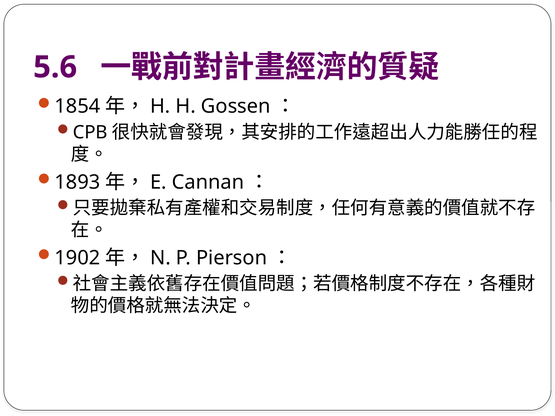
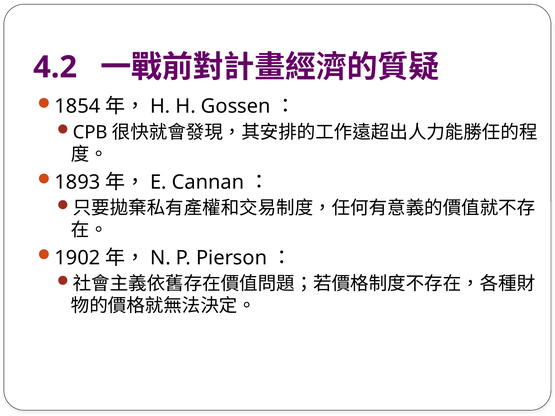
5.6: 5.6 -> 4.2 (55, 67)
